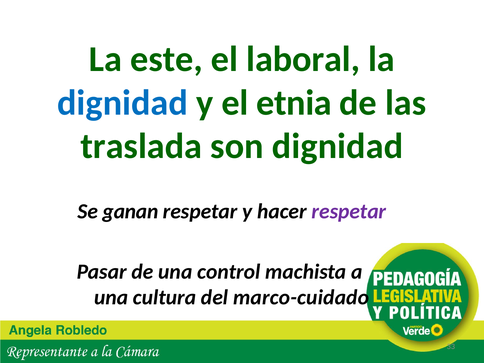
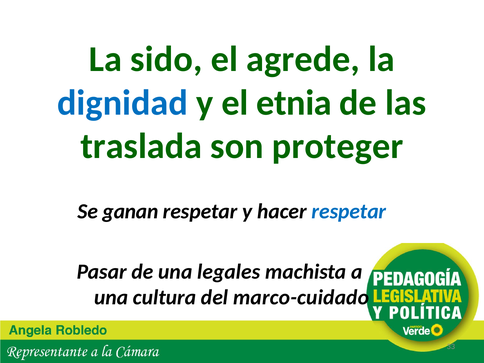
este: este -> sido (166, 59)
laboral: laboral -> agrede (303, 59)
son dignidad: dignidad -> proteger (338, 146)
respetar colour: purple -> blue (349, 211)
control: control -> legales (229, 272)
